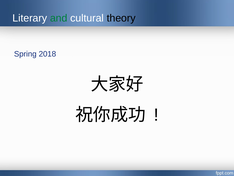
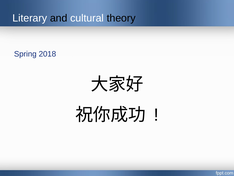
and colour: green -> black (59, 18)
